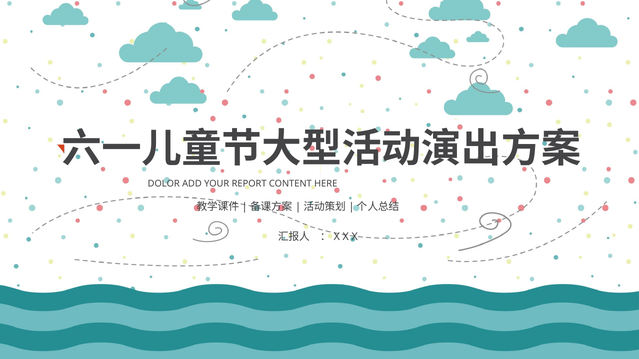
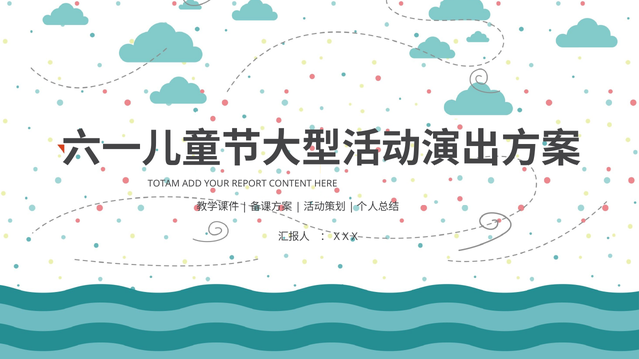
DOLOR: DOLOR -> TOTAM (164, 184)
